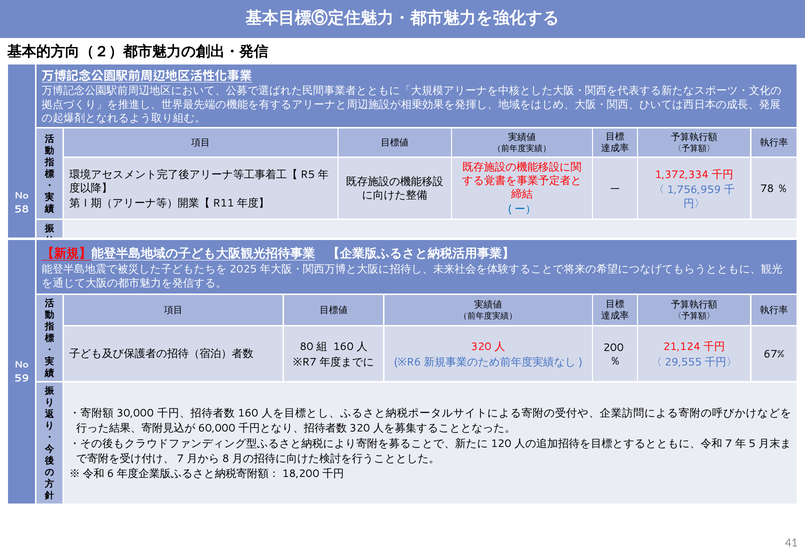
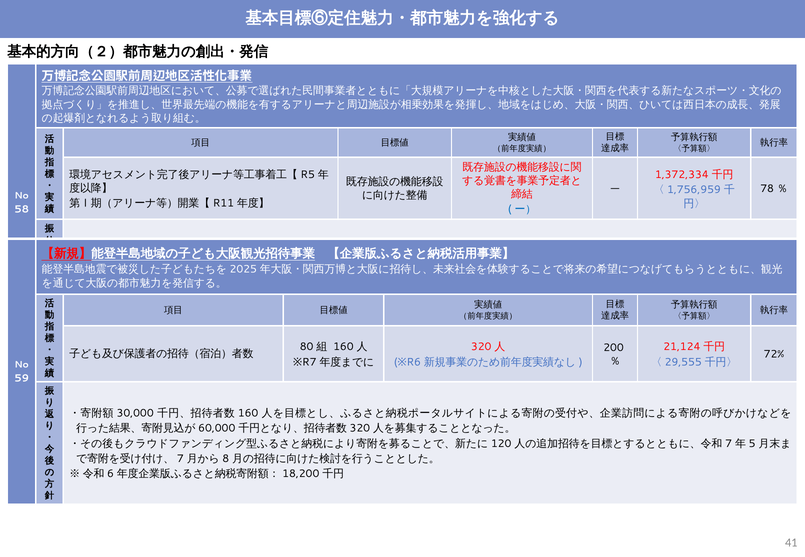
67%: 67% -> 72% (774, 355)
